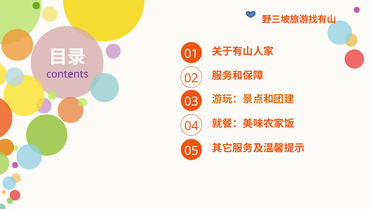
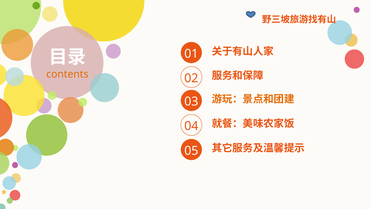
contents colour: purple -> orange (67, 74)
